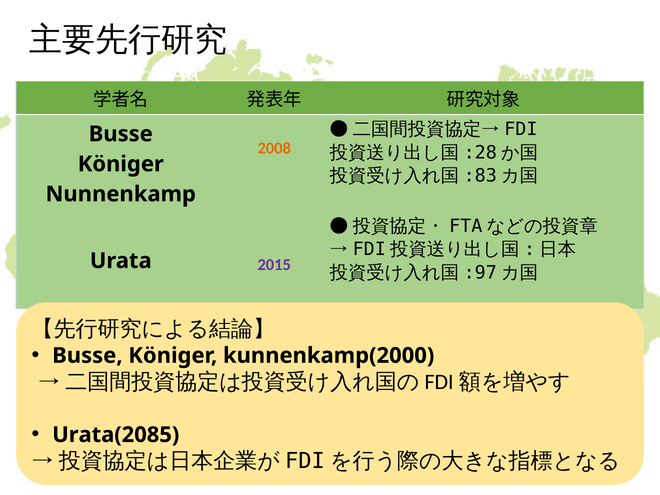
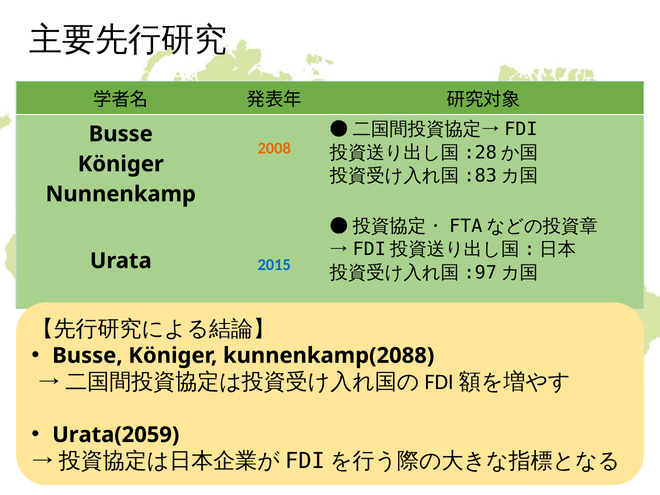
2015 colour: purple -> blue (274, 265)
kunnenkamp(2000: kunnenkamp(2000 -> kunnenkamp(2088 (329, 356)
Urata(2085: Urata(2085 -> Urata(2059 (116, 435)
